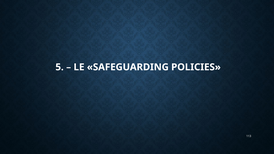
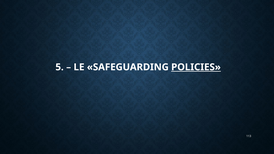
POLICIES underline: none -> present (196, 67)
